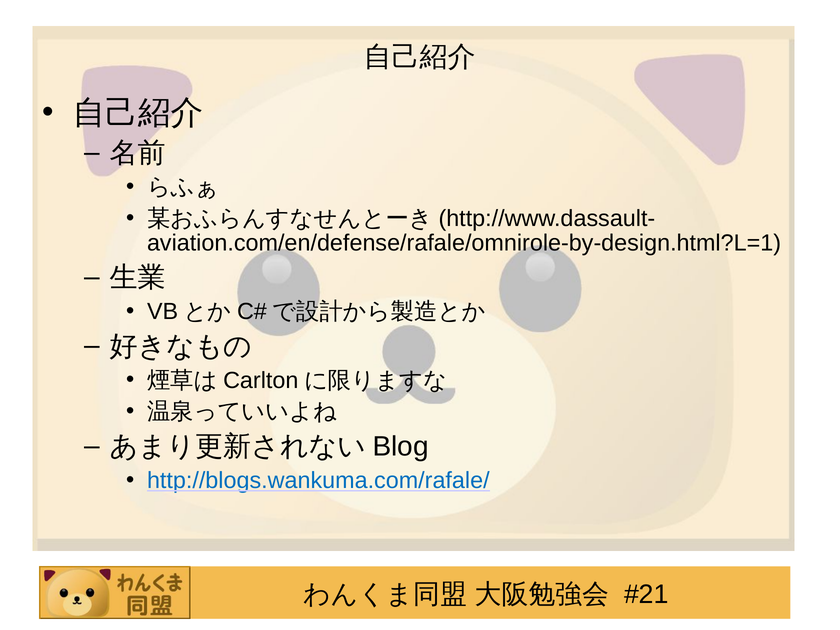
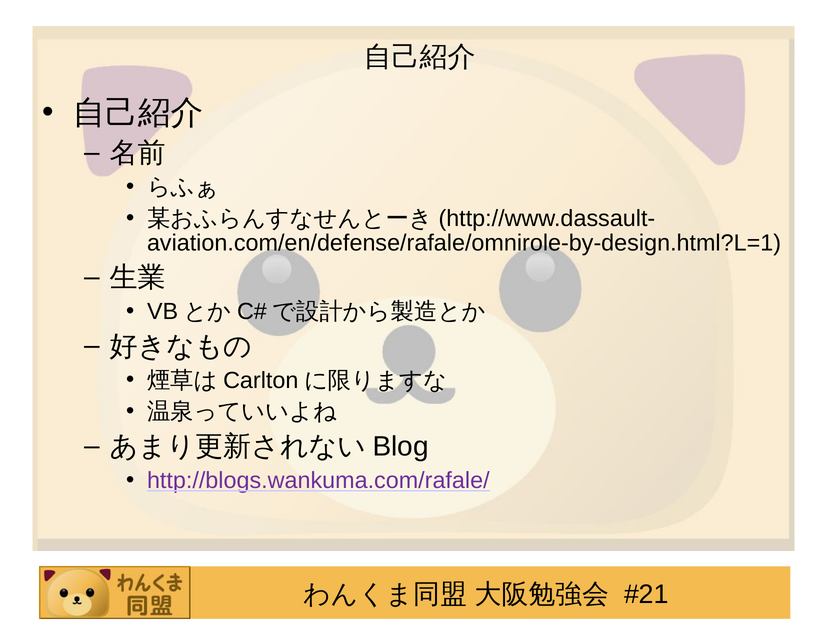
http://blogs.wankuma.com/rafale/ colour: blue -> purple (318, 481)
